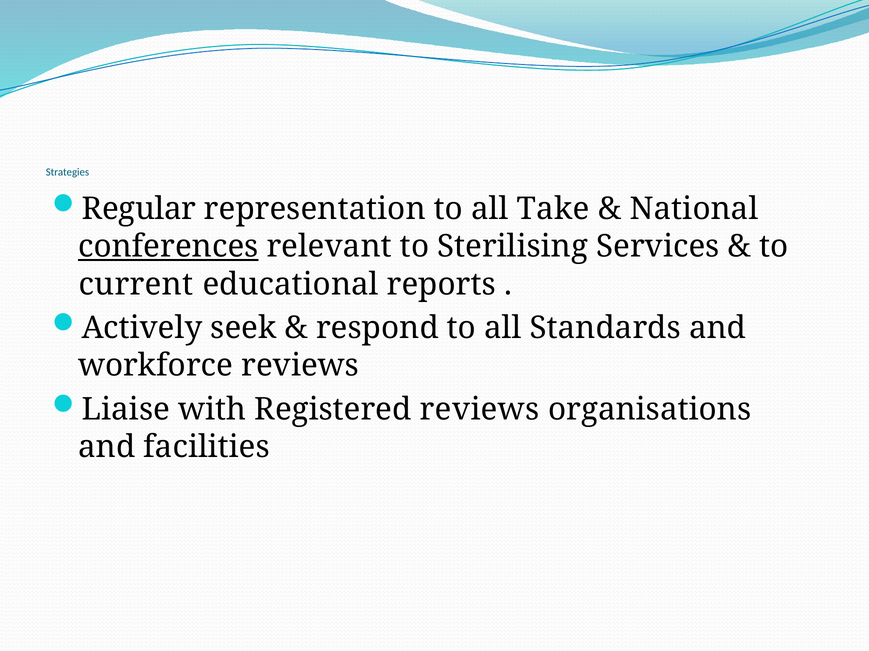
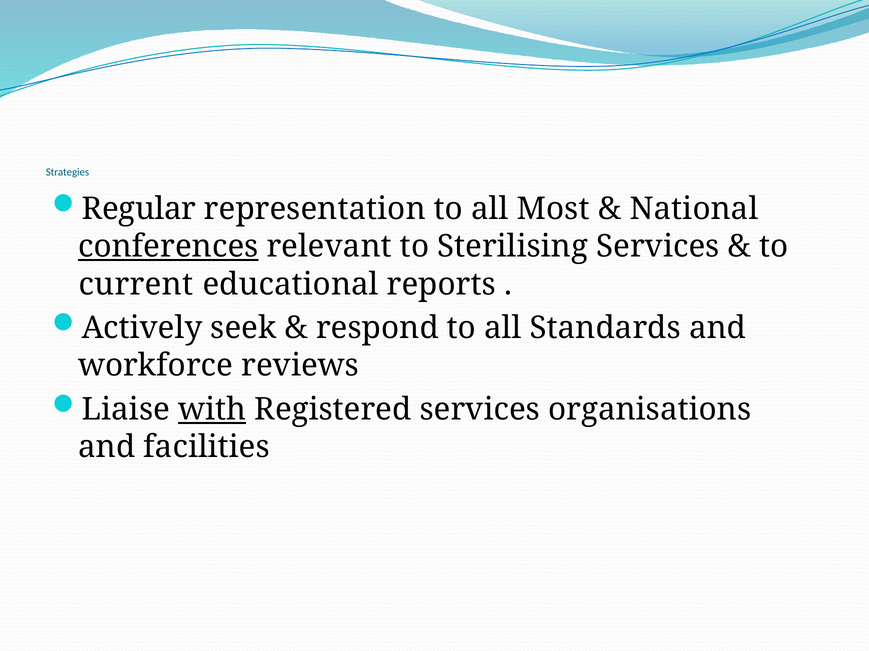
Take: Take -> Most (553, 209)
with underline: none -> present (212, 410)
Registered reviews: reviews -> services (480, 410)
